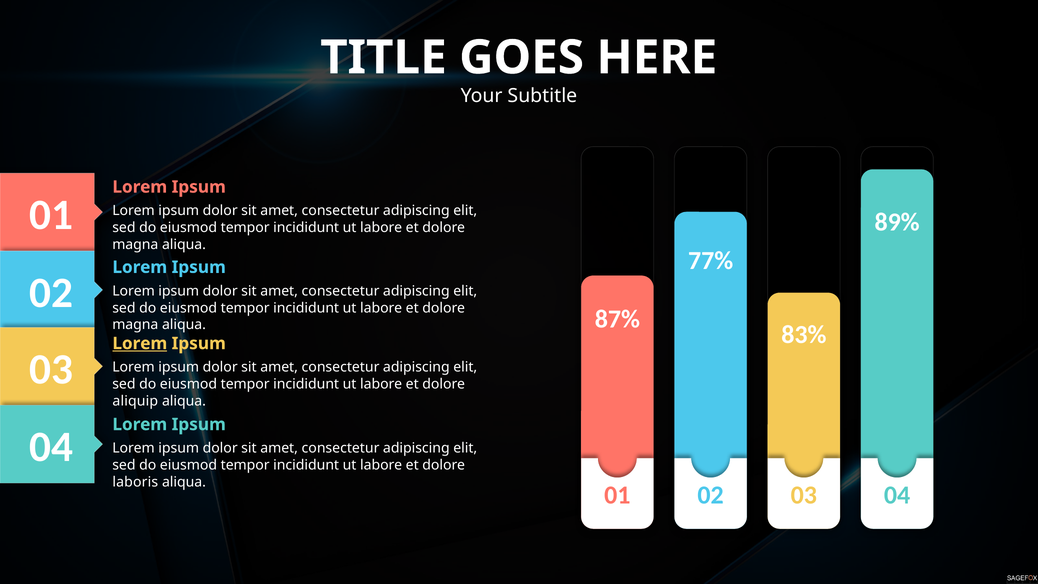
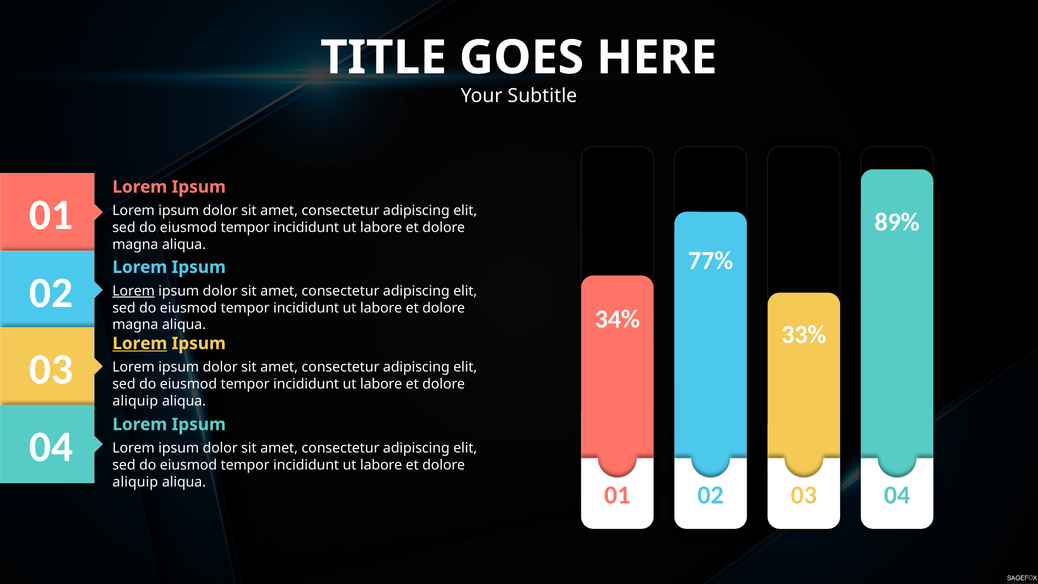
Lorem underline: none -> present (134, 291)
87%: 87% -> 34% (617, 319)
83%: 83% -> 33% (804, 335)
laboris: laboris -> aliquip (135, 482)
